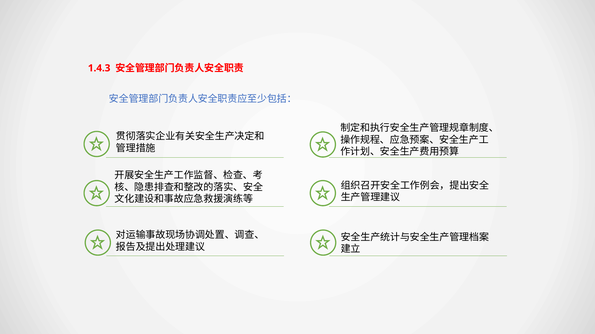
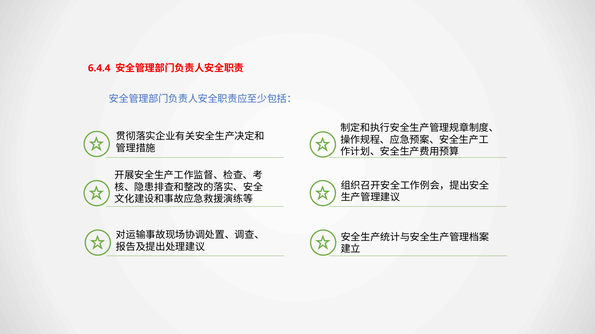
1.4.3: 1.4.3 -> 6.4.4 (99, 68)
